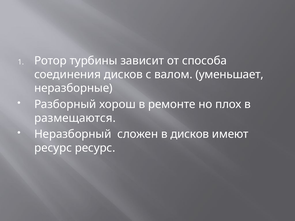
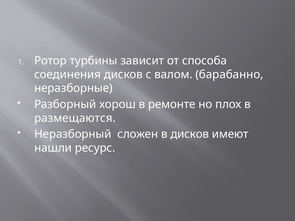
уменьшает: уменьшает -> барабанно (229, 75)
ресурс: ресурс -> нашли (53, 148)
